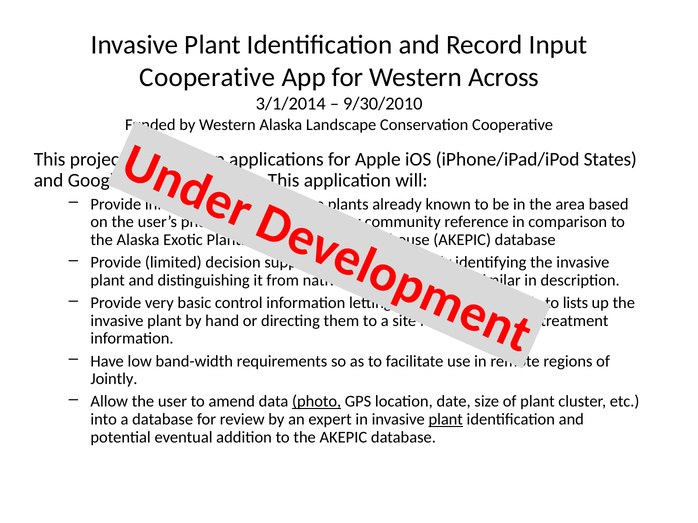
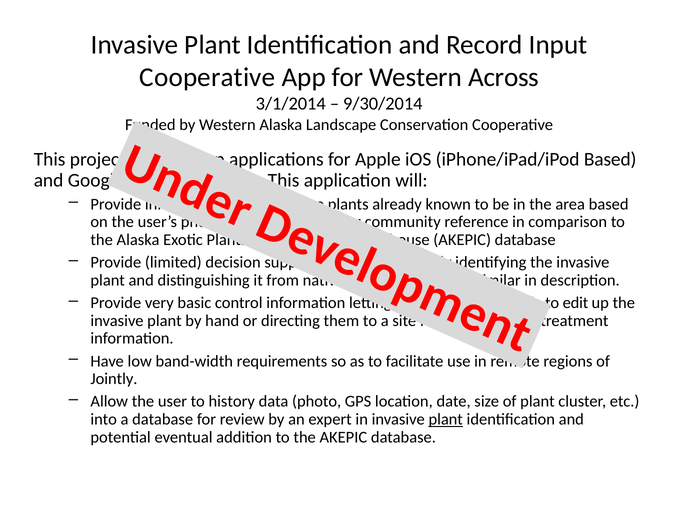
9/30/2010: 9/30/2010 -> 9/30/2014 (383, 104)
States: States -> Based (610, 159)
lists: lists -> edit (575, 303)
amend: amend -> history (232, 402)
photo underline: present -> none (317, 402)
